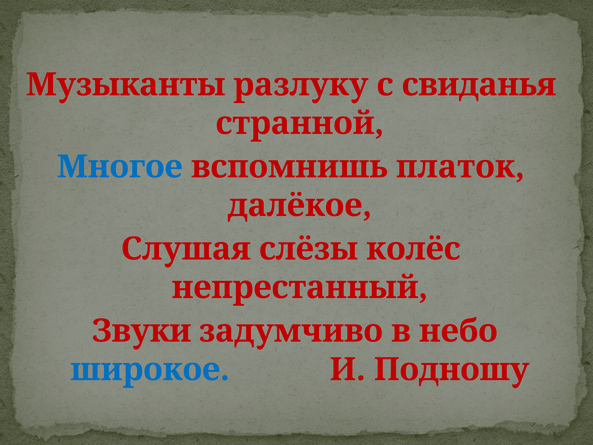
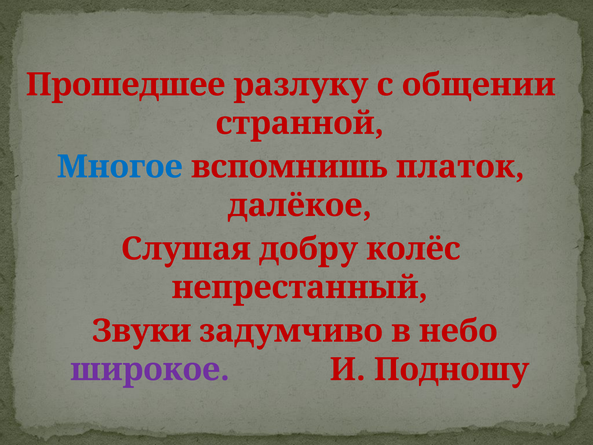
Музыканты: Музыканты -> Прошедшее (126, 85)
свиданья: свиданья -> общении (479, 85)
слёзы: слёзы -> добру (309, 249)
широкое colour: blue -> purple (150, 369)
